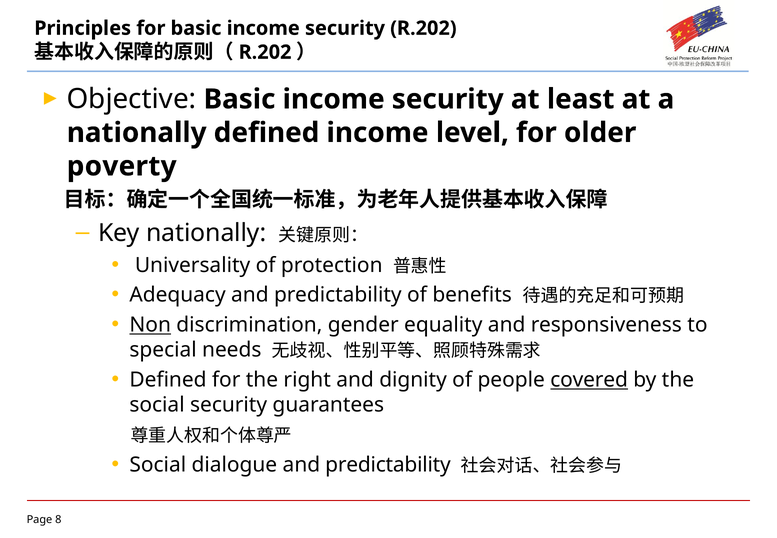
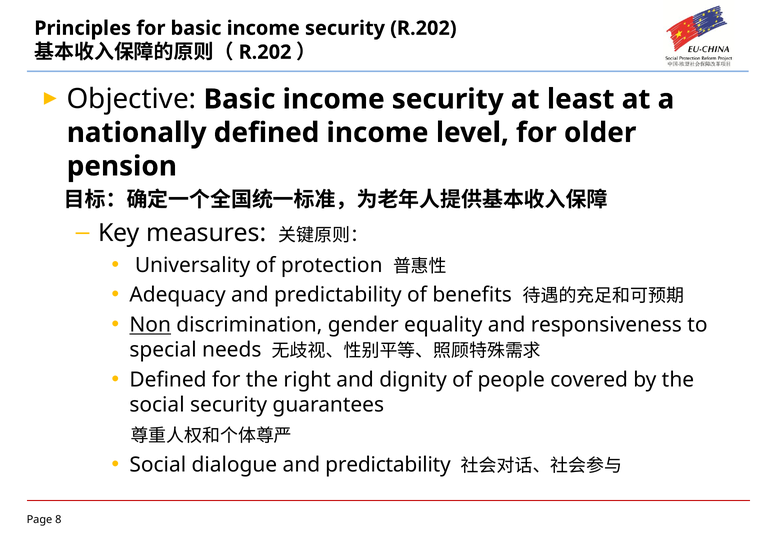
poverty: poverty -> pension (122, 166)
Key nationally: nationally -> measures (206, 233)
covered underline: present -> none (589, 380)
